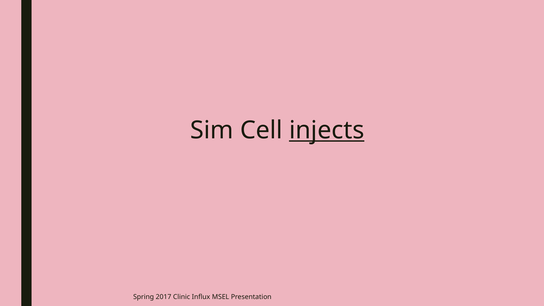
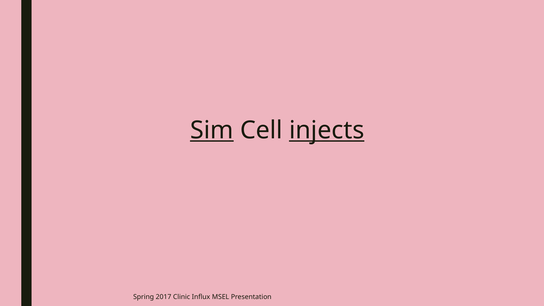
Sim underline: none -> present (212, 130)
